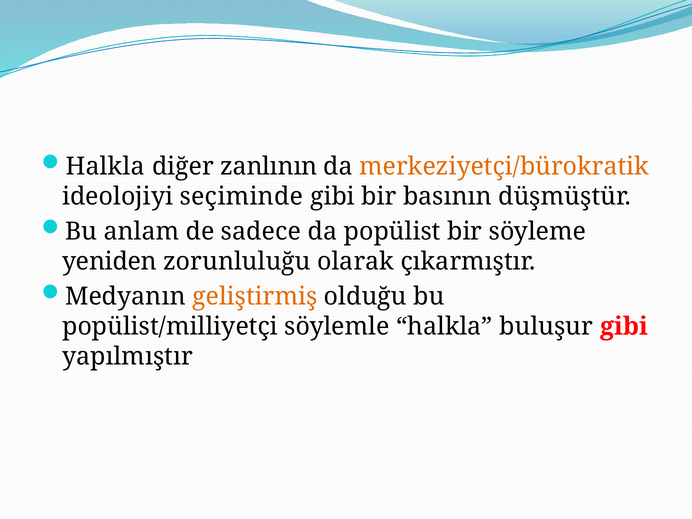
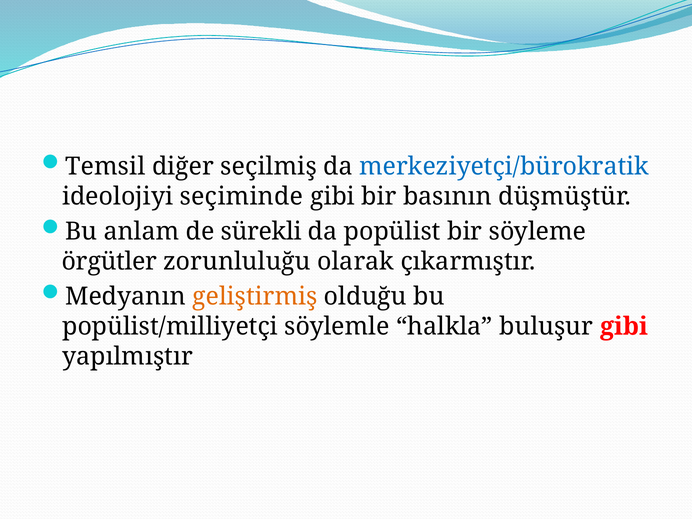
Halkla: Halkla -> Temsil (105, 167)
zanlının: zanlının -> seçilmiş (269, 167)
merkeziyetçi/bürokratik colour: orange -> blue (504, 167)
sadece: sadece -> sürekli (261, 232)
yeniden: yeniden -> örgütler (110, 261)
